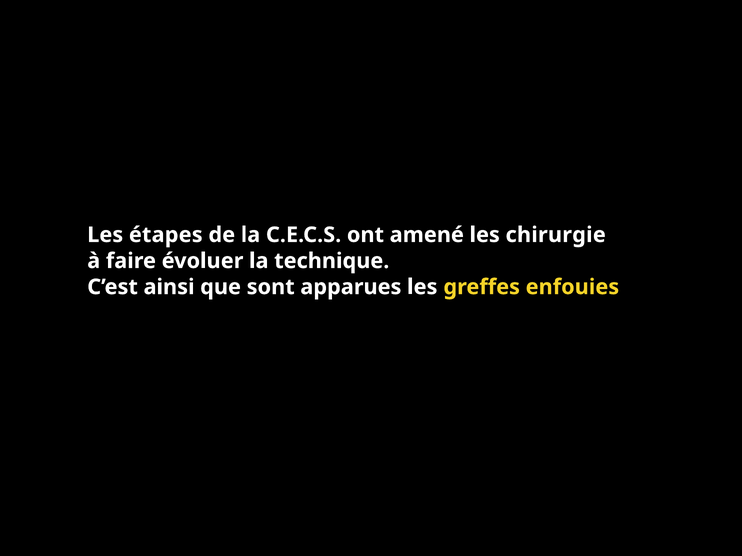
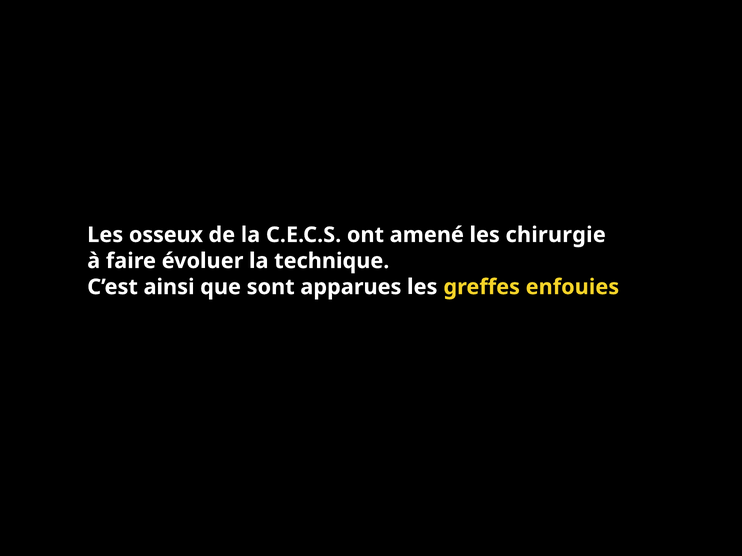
étapes: étapes -> osseux (166, 235)
